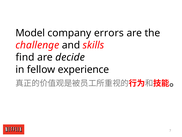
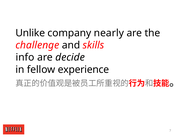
Model: Model -> Unlike (30, 33)
errors: errors -> nearly (109, 33)
find: find -> info (25, 57)
